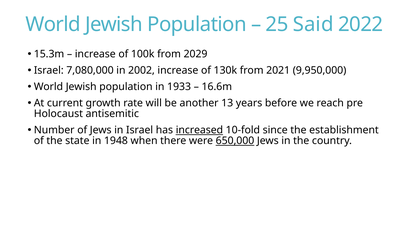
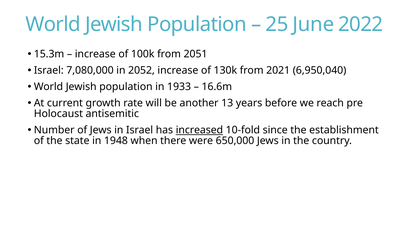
Said: Said -> June (313, 24)
2029: 2029 -> 2051 (196, 54)
2002: 2002 -> 2052 (141, 70)
9,950,000: 9,950,000 -> 6,950,040 (320, 70)
650,000 underline: present -> none (235, 140)
